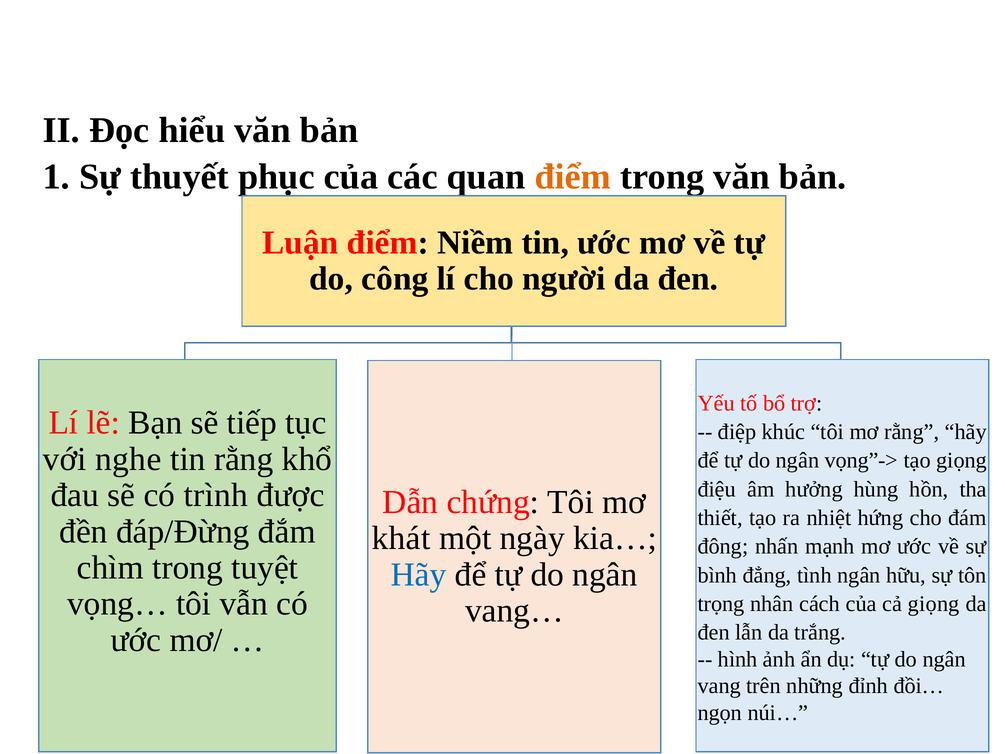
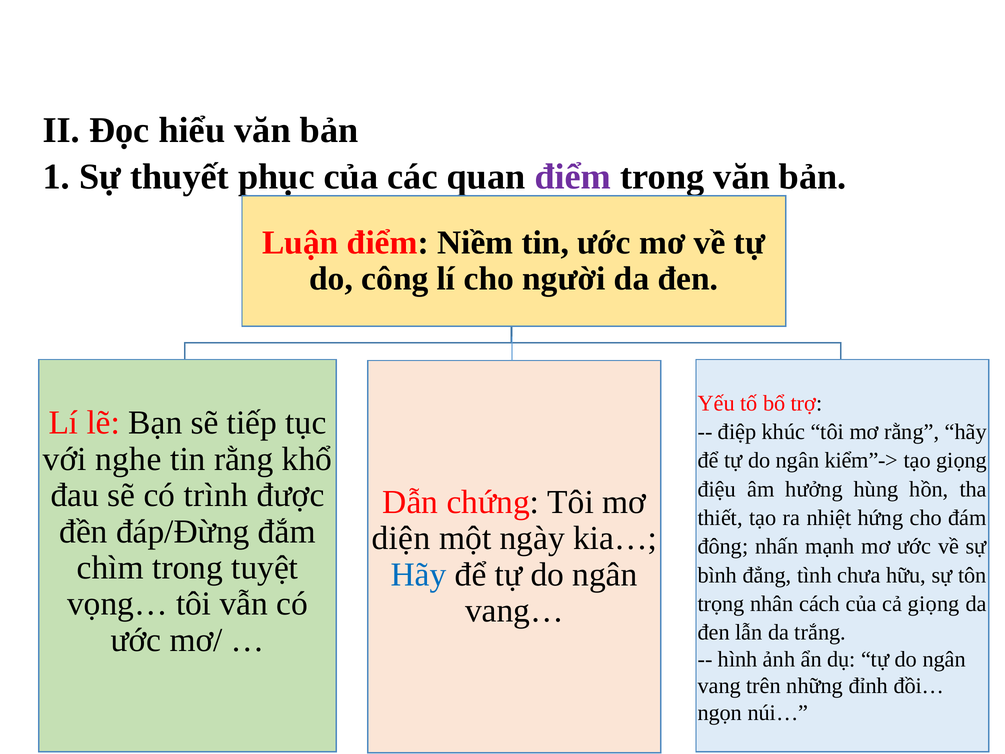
điểm colour: orange -> purple (573, 177)
vọng”->: vọng”-> -> kiểm”-> (861, 460)
khát: khát -> diện (401, 538)
tình ngân: ngân -> chưa (859, 575)
